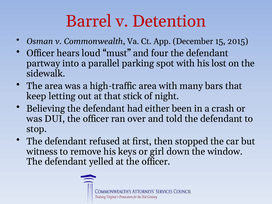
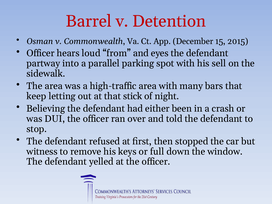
must: must -> from (117, 53)
four: four -> eyes (160, 53)
lost: lost -> sell (219, 63)
girl: girl -> full (157, 151)
